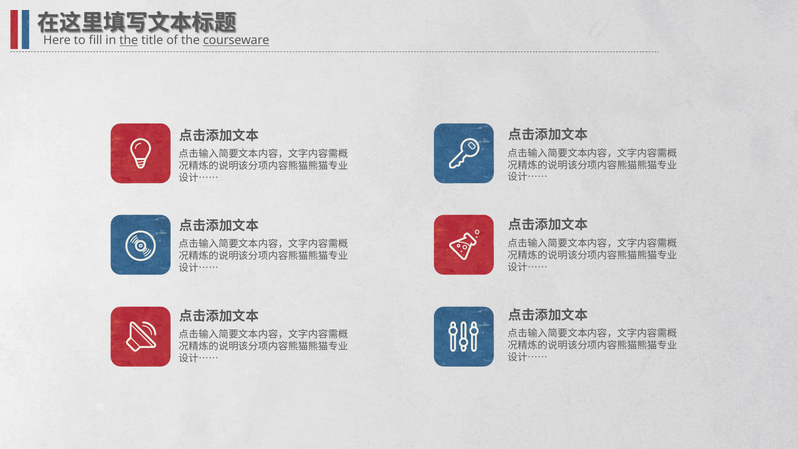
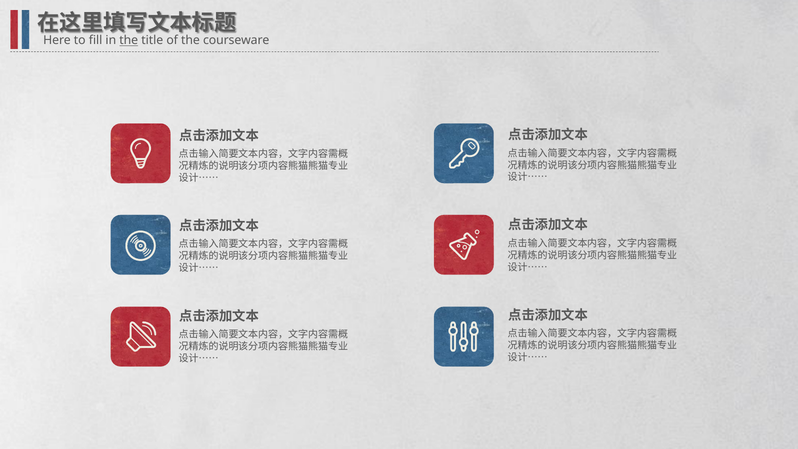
courseware underline: present -> none (236, 40)
